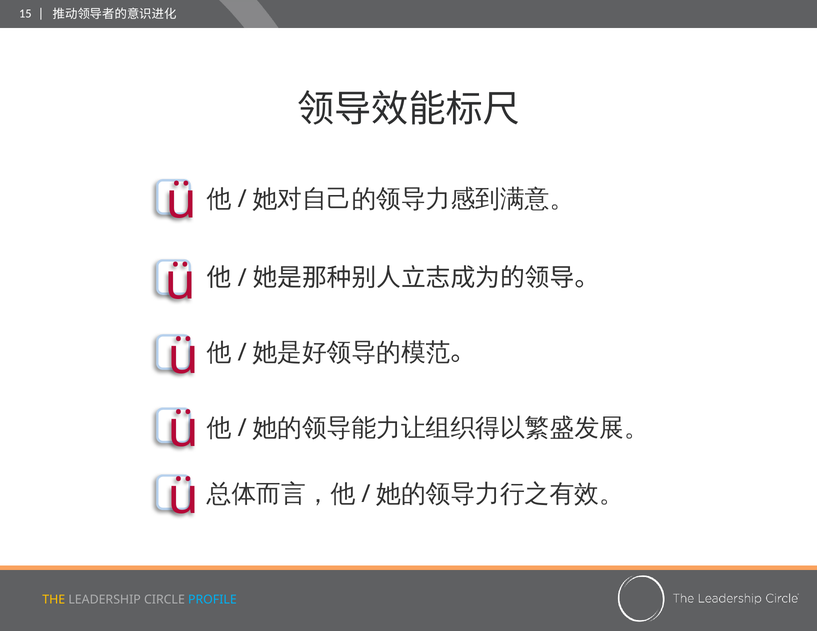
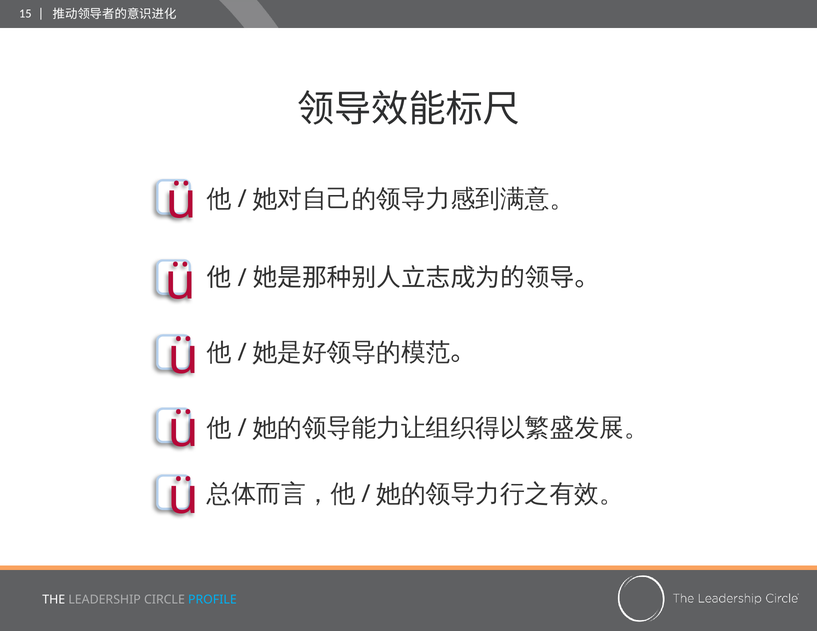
THE colour: yellow -> white (54, 600)
